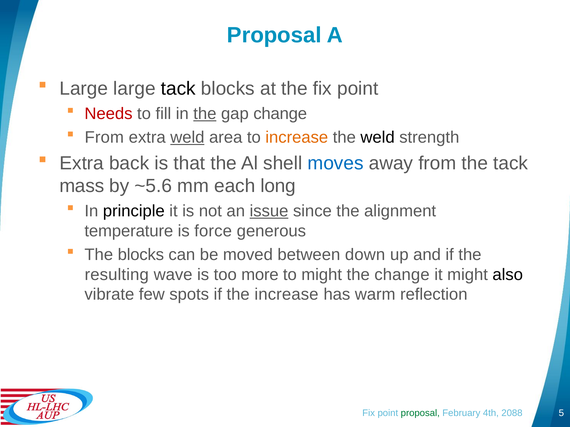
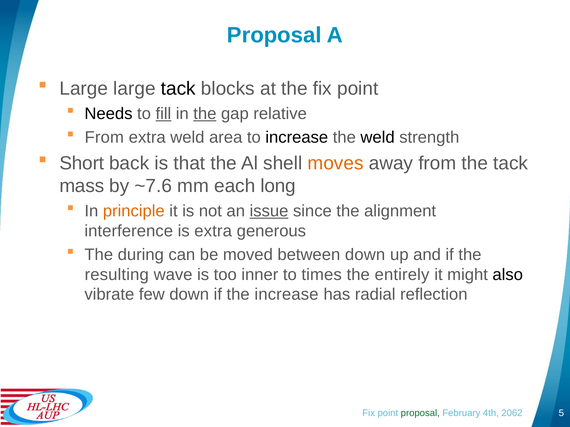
Needs colour: red -> black (108, 114)
fill underline: none -> present (163, 114)
gap change: change -> relative (280, 114)
weld underline: present -> none (187, 137)
increase colour: orange -> black (297, 137)
Extra: Extra -> Short (82, 163)
moves colour: blue -> orange (336, 163)
~5.6: ~5.6 -> ~7.6 (153, 186)
principle colour: black -> orange (134, 211)
temperature: temperature -> interference (129, 231)
is force: force -> extra (213, 231)
The blocks: blocks -> during (141, 255)
more: more -> inner (260, 275)
to might: might -> times (322, 275)
the change: change -> entirely (402, 275)
few spots: spots -> down (189, 295)
warm: warm -> radial (375, 295)
2088: 2088 -> 2062 (512, 414)
